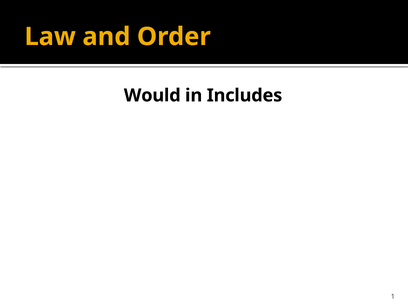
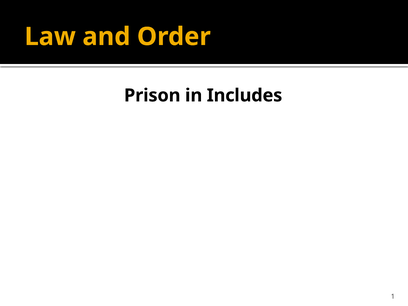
Would: Would -> Prison (152, 95)
